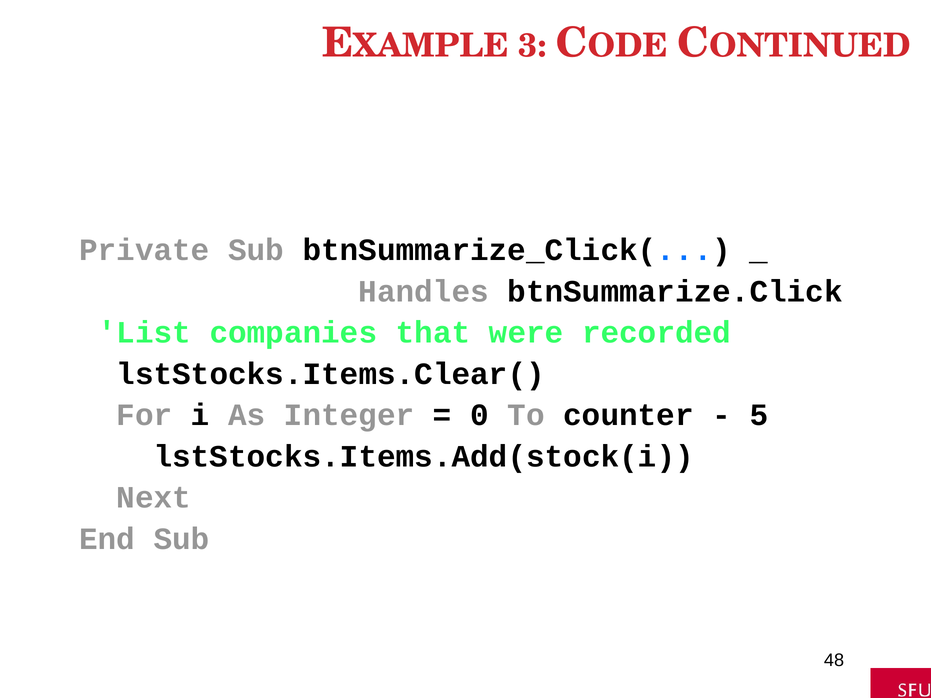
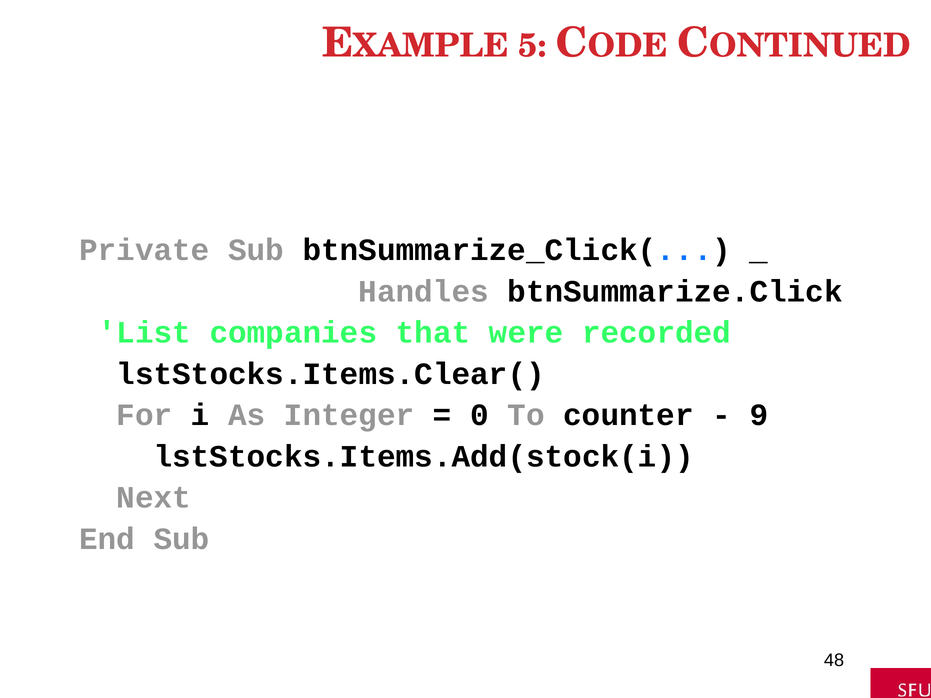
3: 3 -> 5 (532, 46)
5: 5 -> 9 (759, 415)
